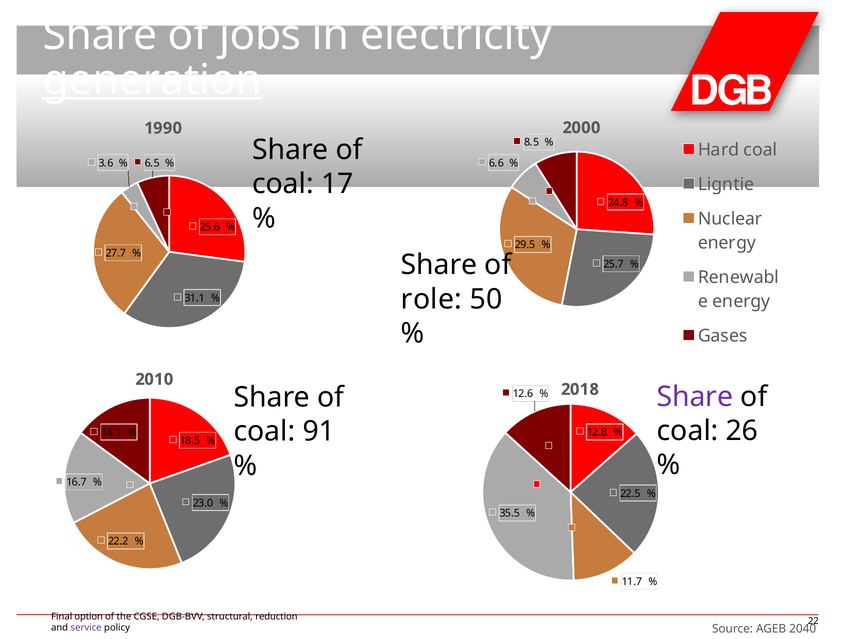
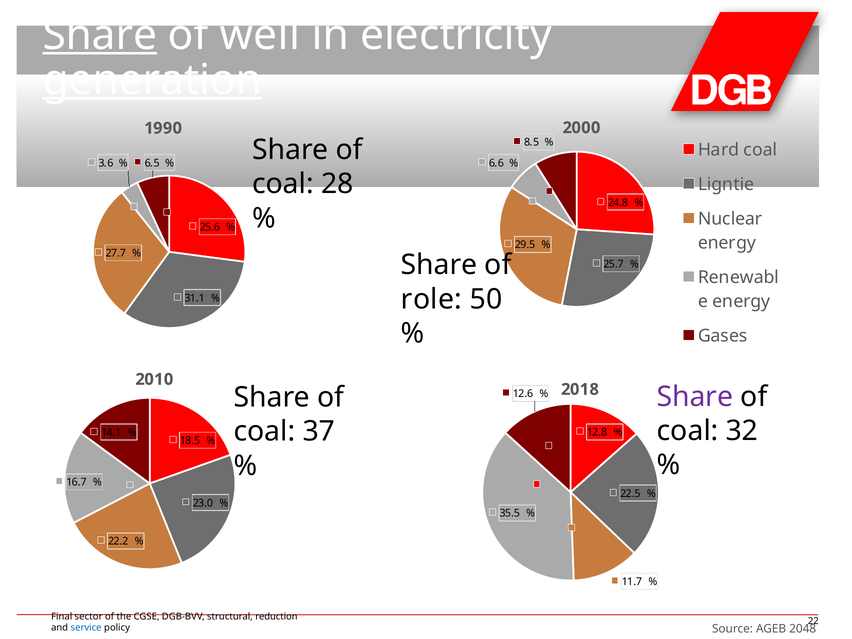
Share underline: none -> present (100, 35)
jobs: jobs -> well (260, 35)
17: 17 -> 28 (337, 184)
26: 26 -> 32 (742, 431)
91: 91 -> 37 (319, 432)
option: option -> sector (89, 616)
service colour: purple -> blue (86, 628)
2040: 2040 -> 2048 (803, 629)
